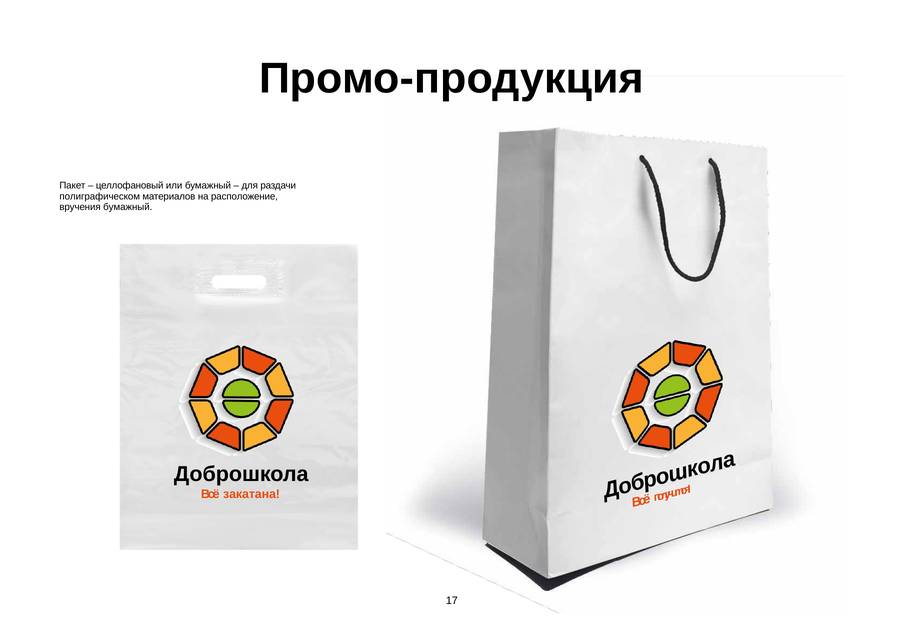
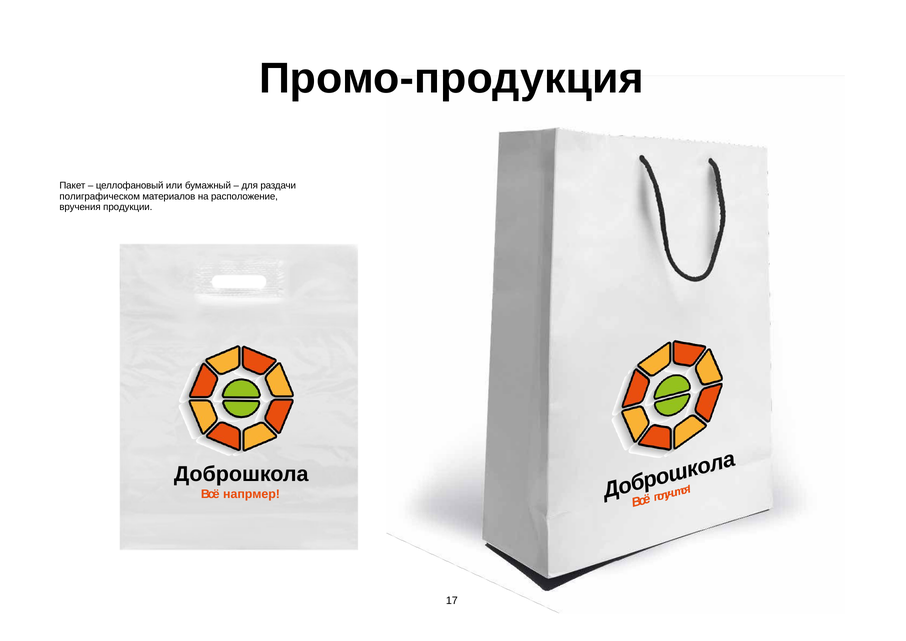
вручения бумажный: бумажный -> продукции (128, 207)
закатана: закатана -> напрмер (252, 494)
